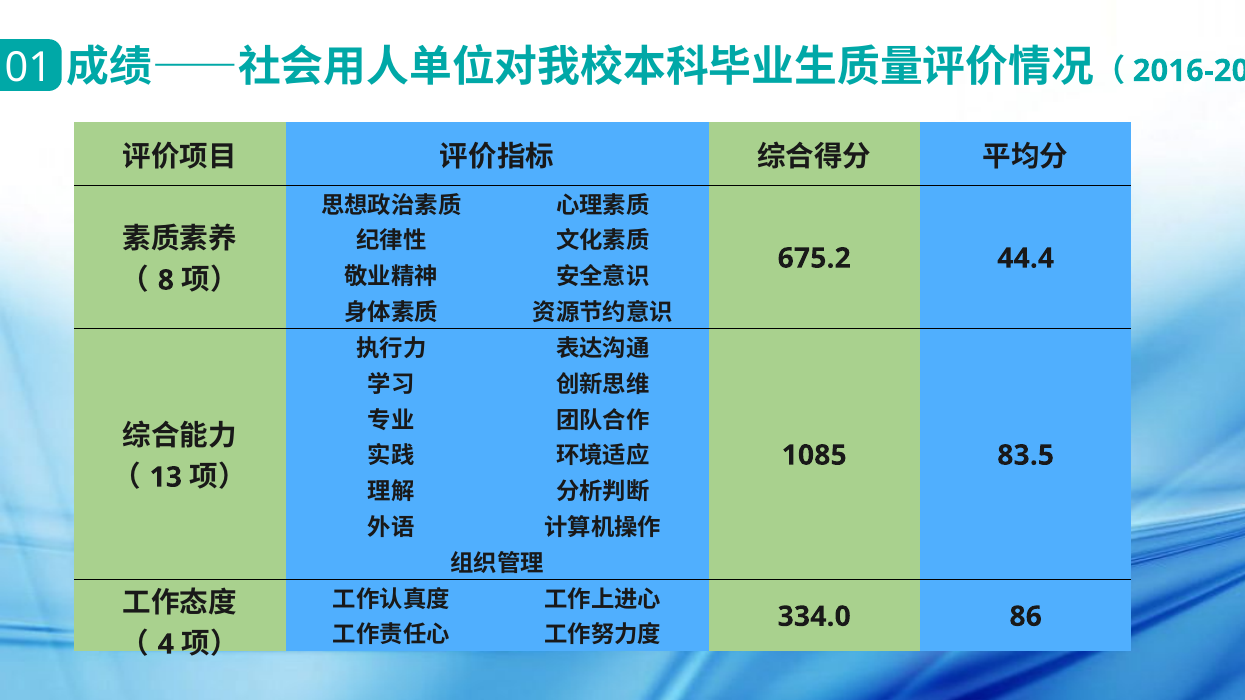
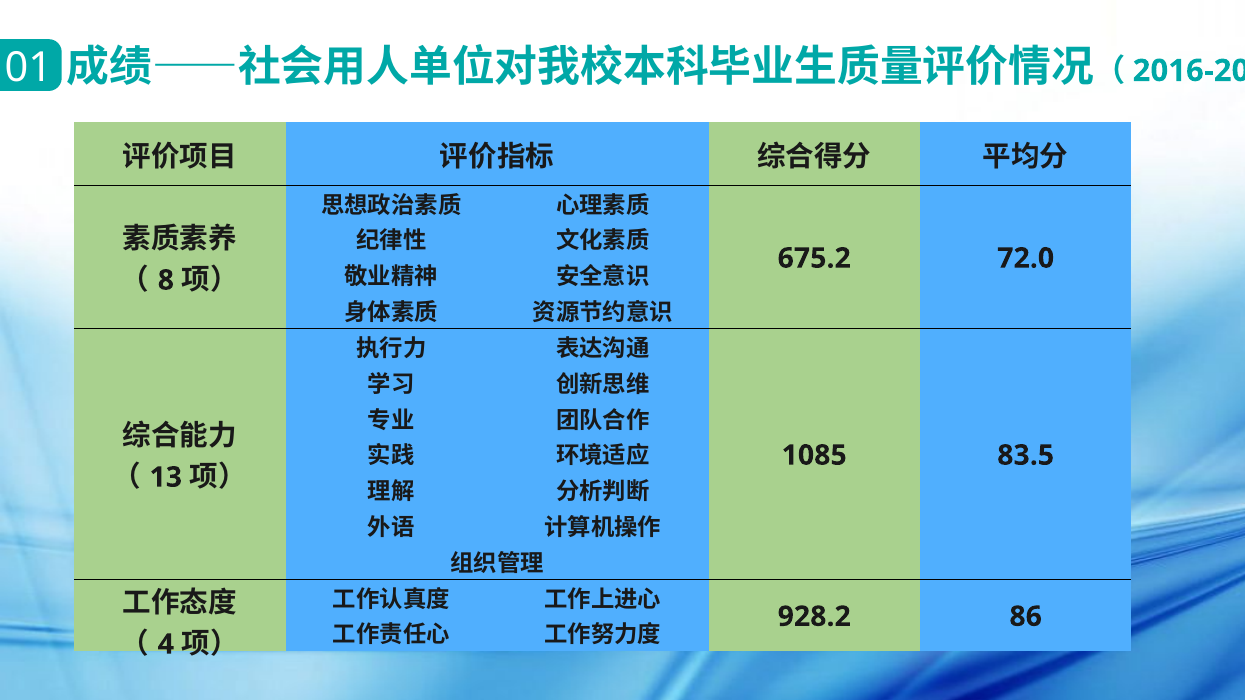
44.4: 44.4 -> 72.0 (1026, 258)
334.0: 334.0 -> 928.2 (814, 617)
